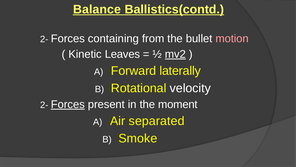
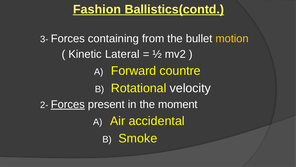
Balance: Balance -> Fashion (97, 9)
2-: 2- -> 3- (44, 39)
motion colour: pink -> yellow (232, 39)
Leaves: Leaves -> Lateral (122, 54)
mv2 underline: present -> none (175, 54)
laterally: laterally -> countre (180, 71)
separated: separated -> accidental (157, 121)
